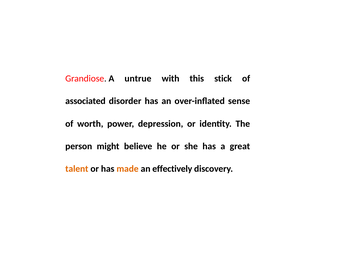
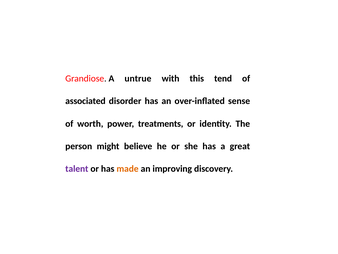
stick: stick -> tend (223, 78)
depression: depression -> treatments (161, 123)
talent colour: orange -> purple (77, 169)
effectively: effectively -> improving (172, 169)
